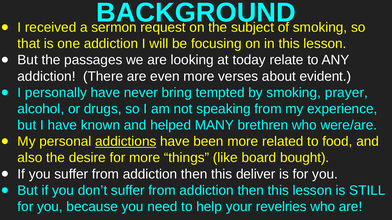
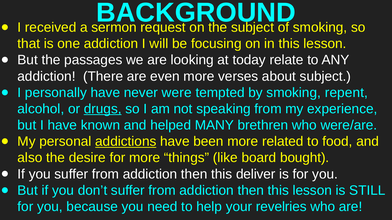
about evident: evident -> subject (325, 76)
bring: bring -> were (177, 93)
prayer: prayer -> repent (346, 93)
drugs underline: none -> present (103, 109)
